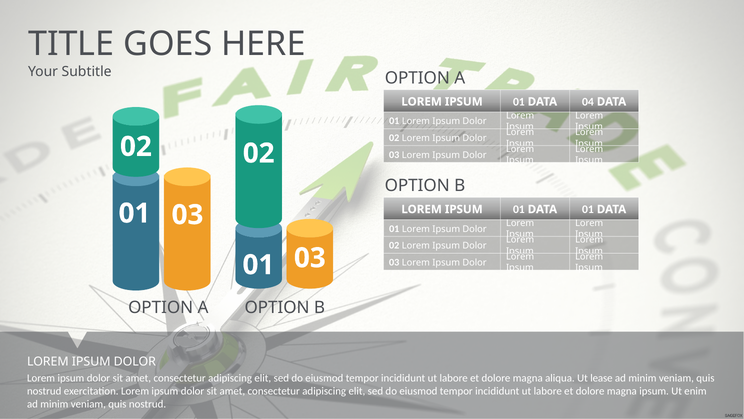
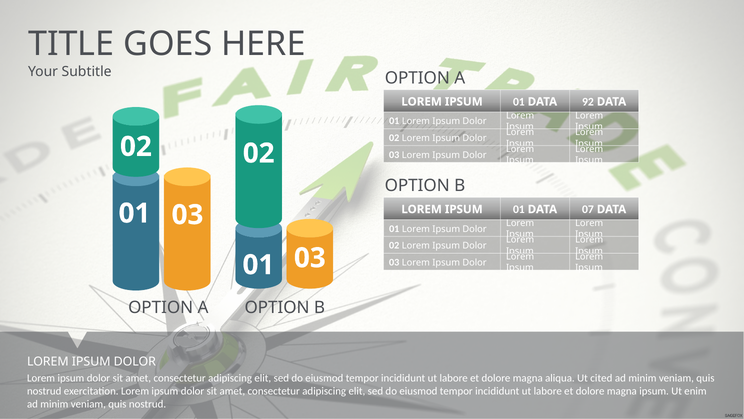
04: 04 -> 92 (588, 102)
IPSUM 01 DATA 01: 01 -> 07 (588, 209)
lease: lease -> cited (601, 378)
